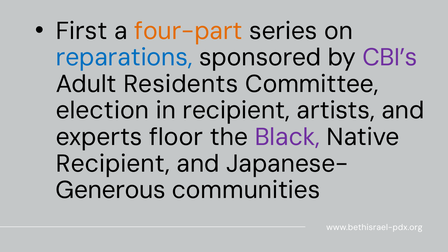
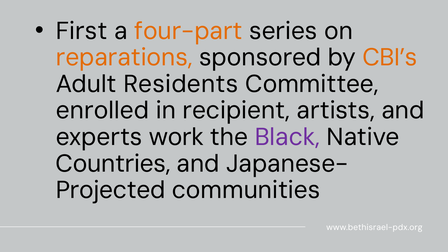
reparations colour: blue -> orange (124, 57)
CBI’s colour: purple -> orange (390, 57)
election: election -> enrolled (103, 111)
floor: floor -> work (176, 137)
Recipient: Recipient -> Countries (113, 164)
Generous: Generous -> Projected (111, 190)
